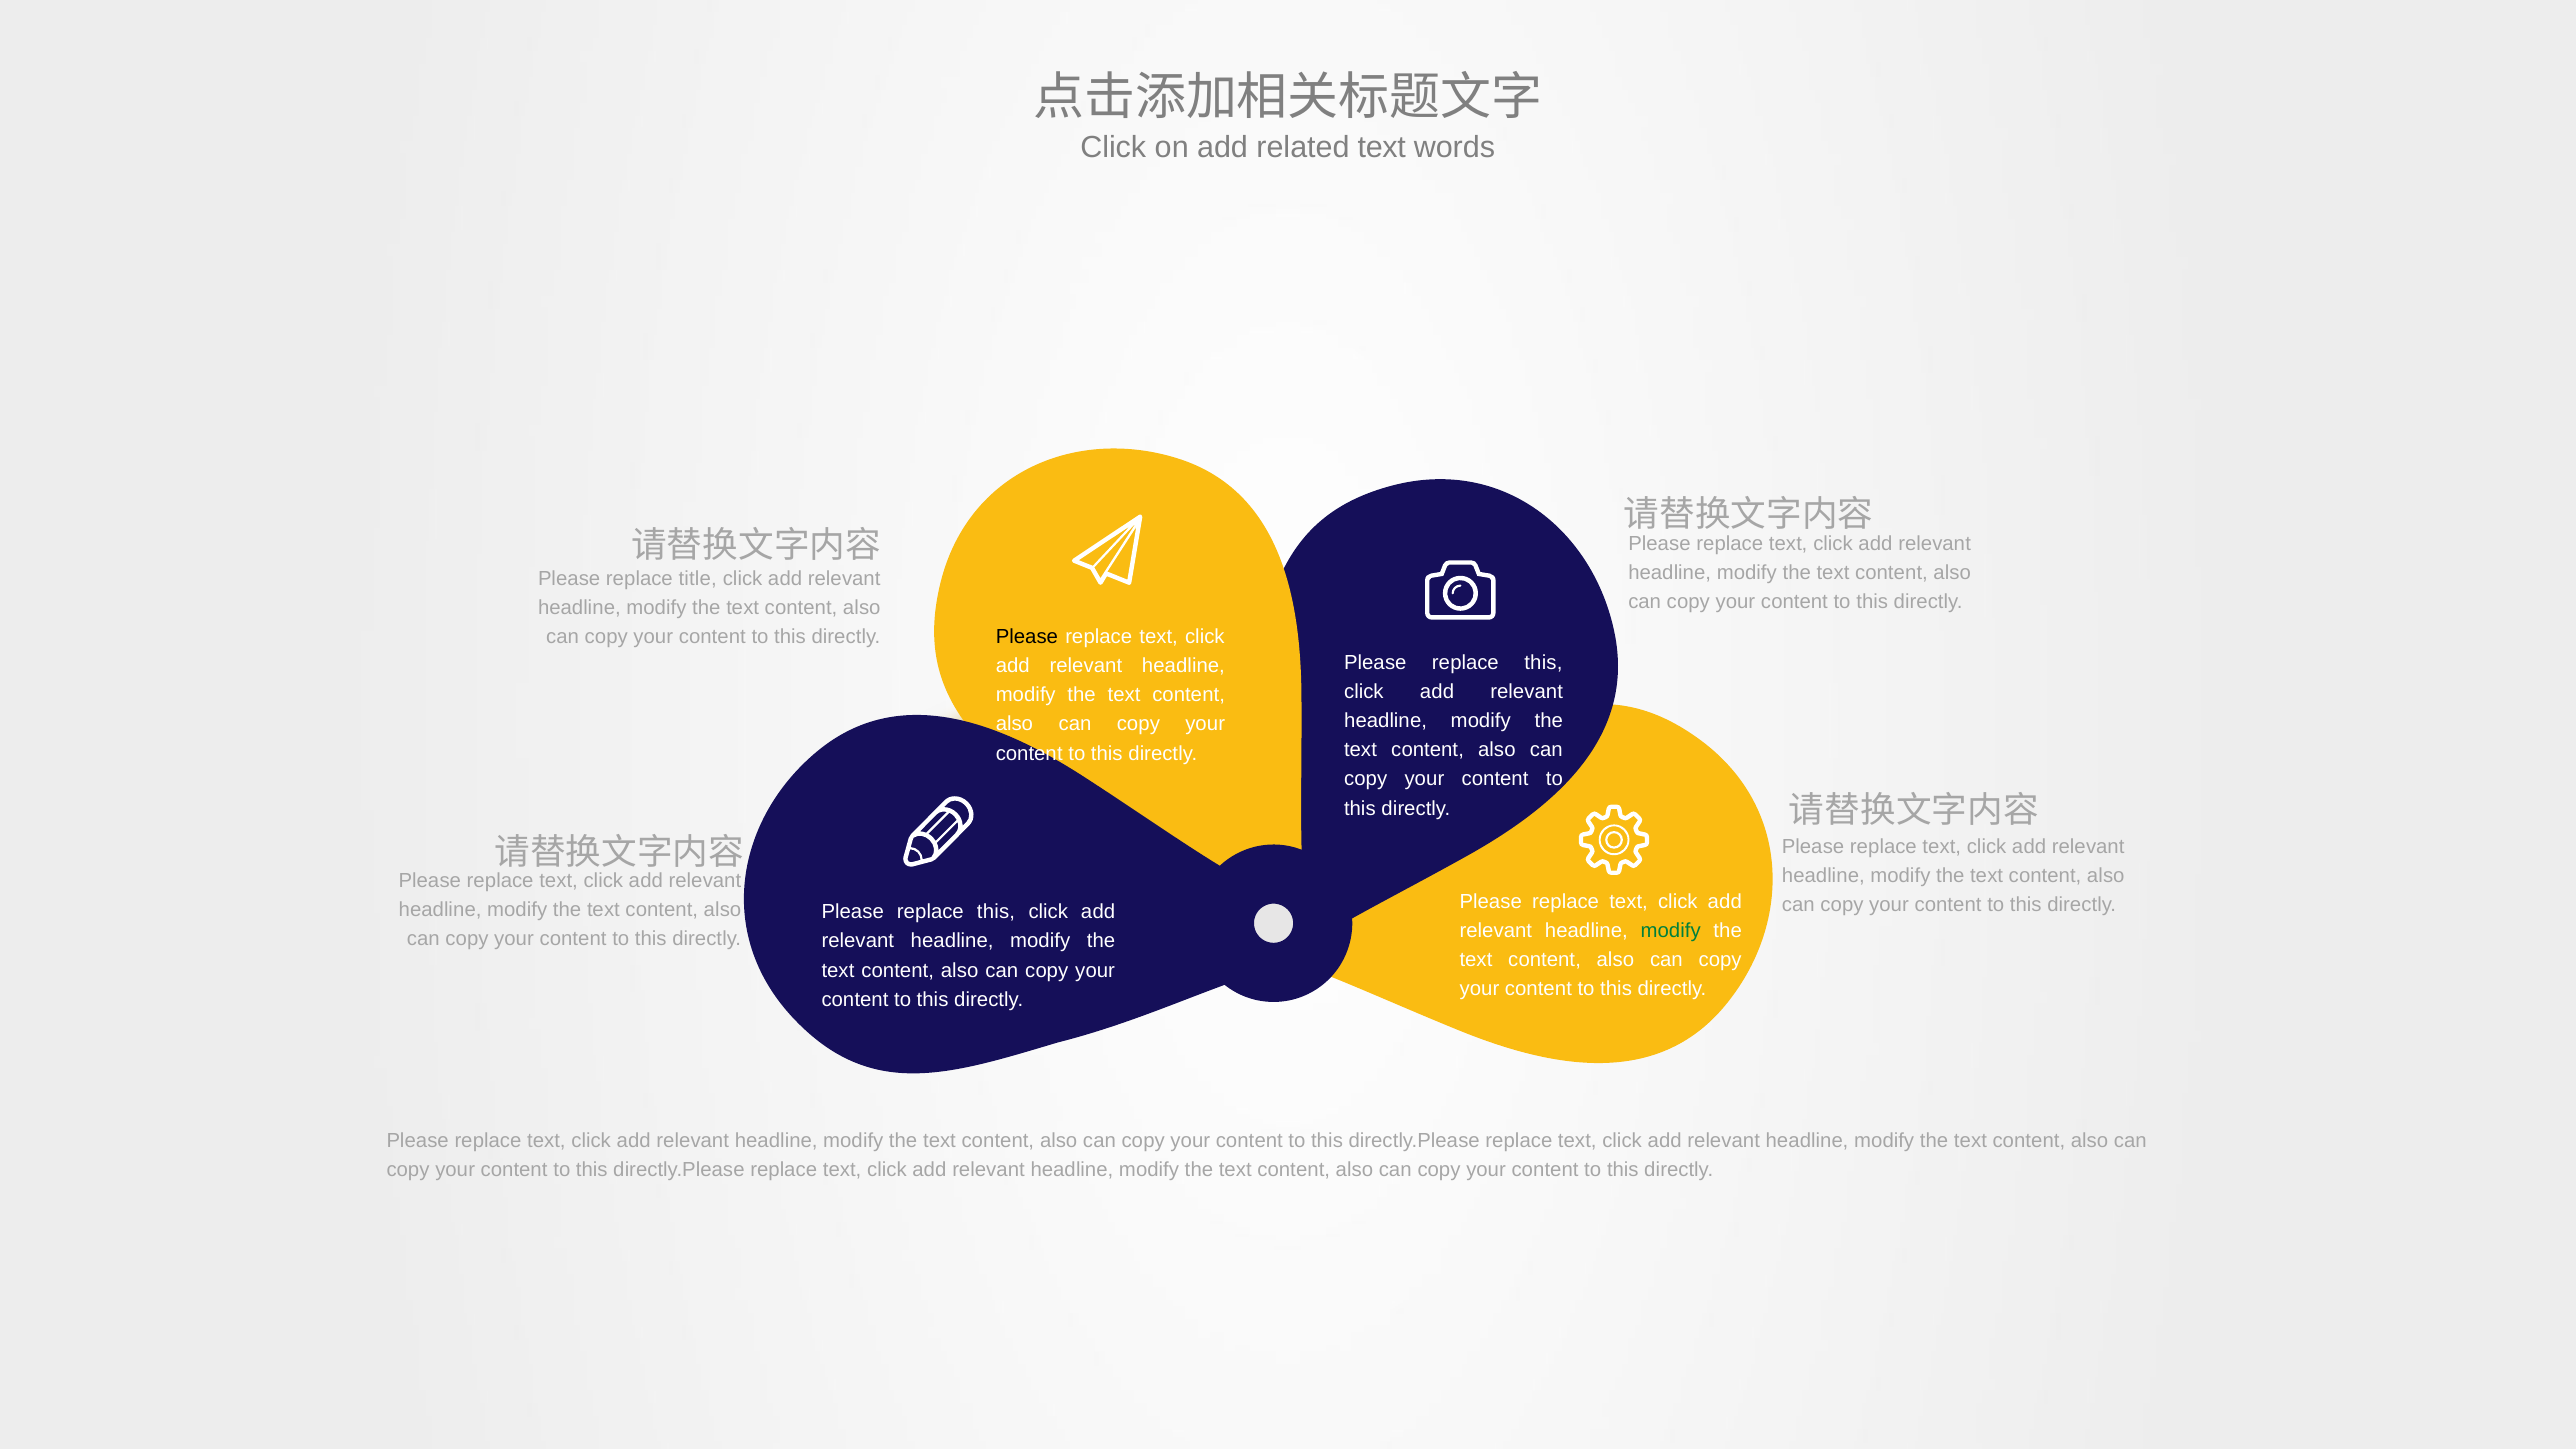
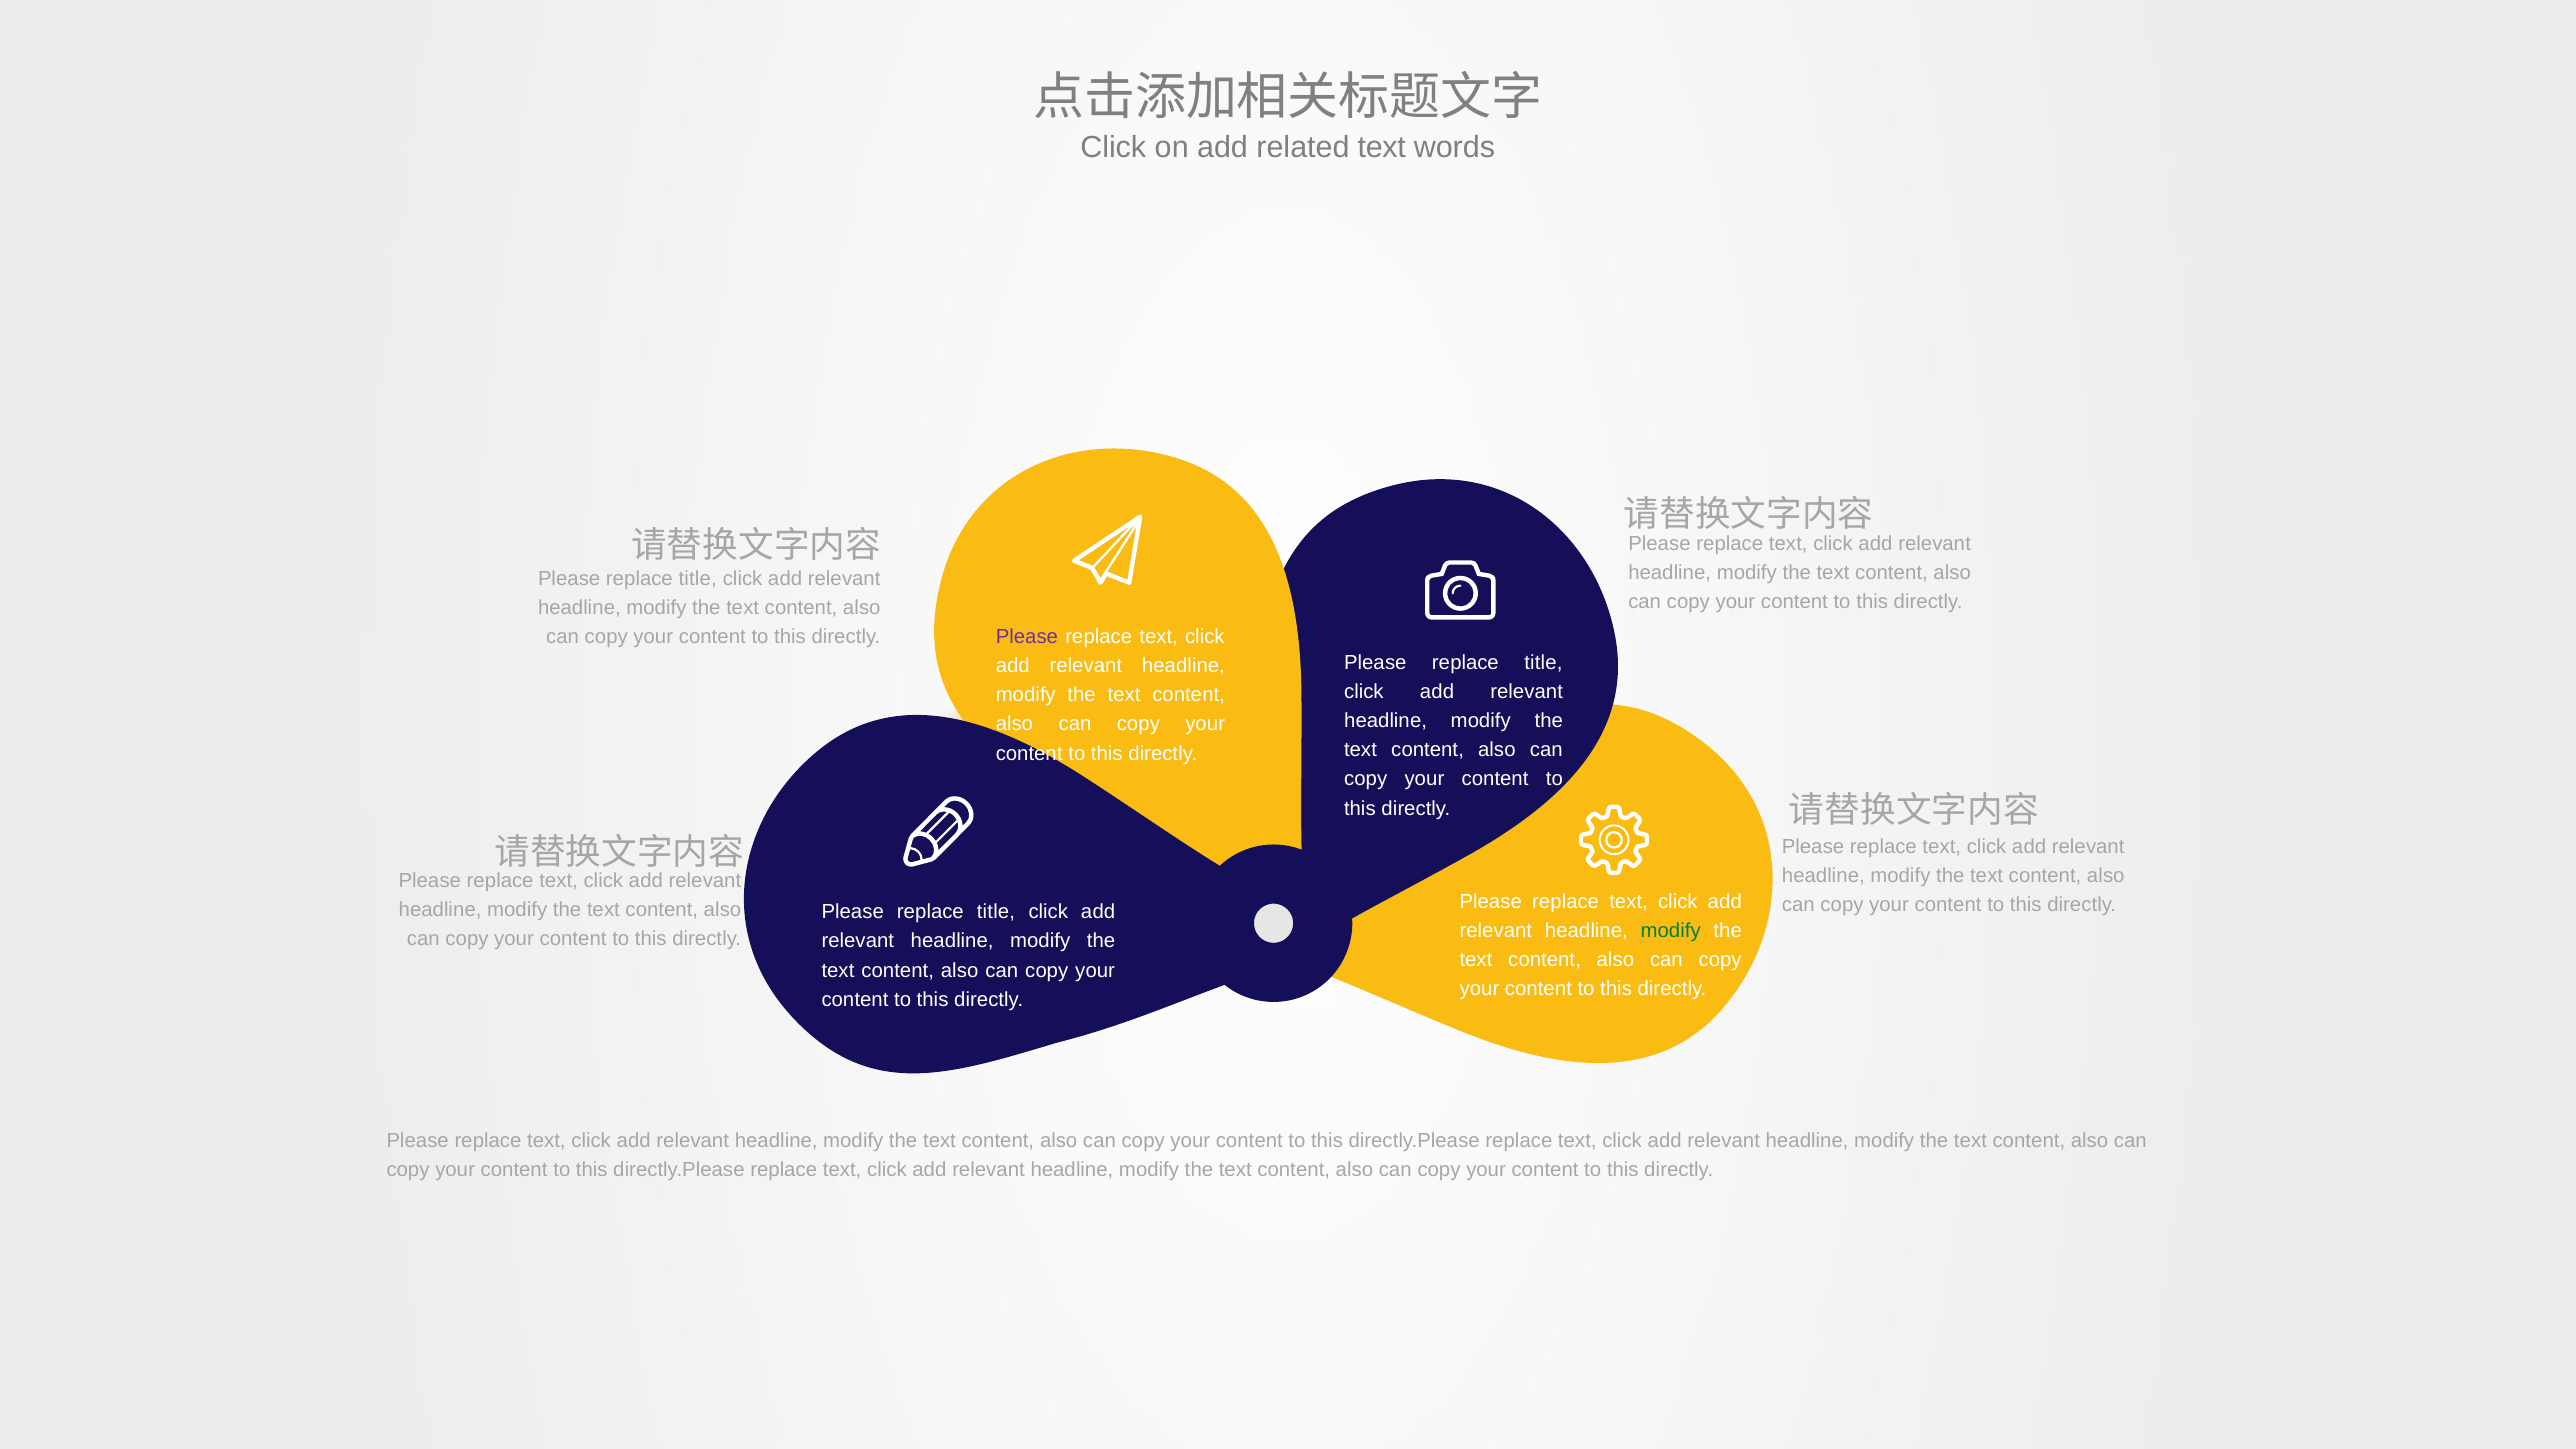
Please colour: black -> purple (1027, 636)
this: this -> title (1543, 662)
this: this -> title (996, 912)
